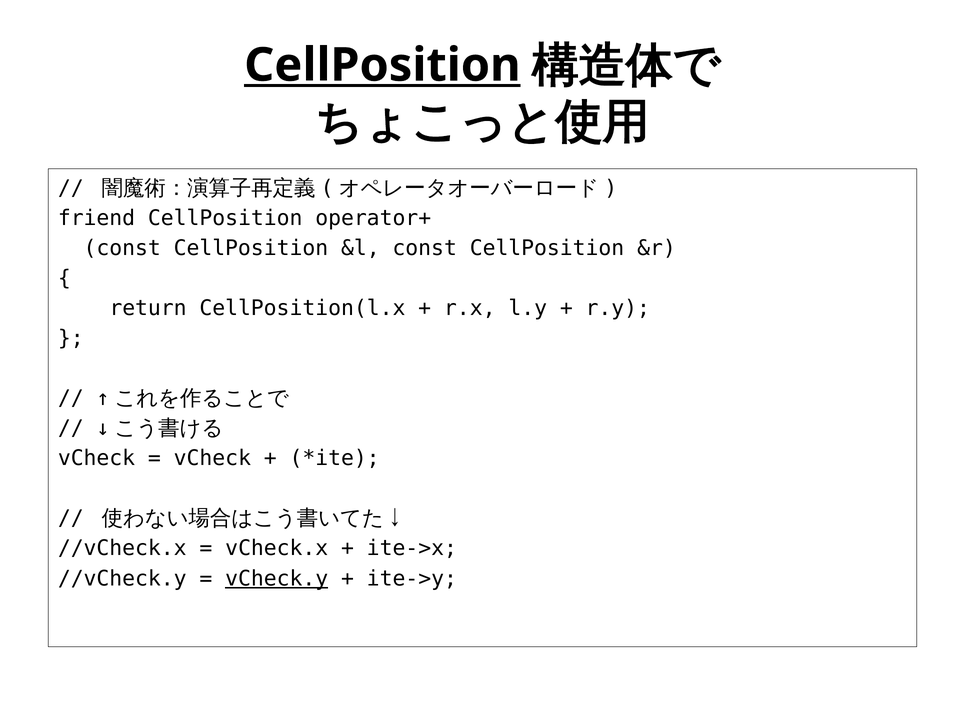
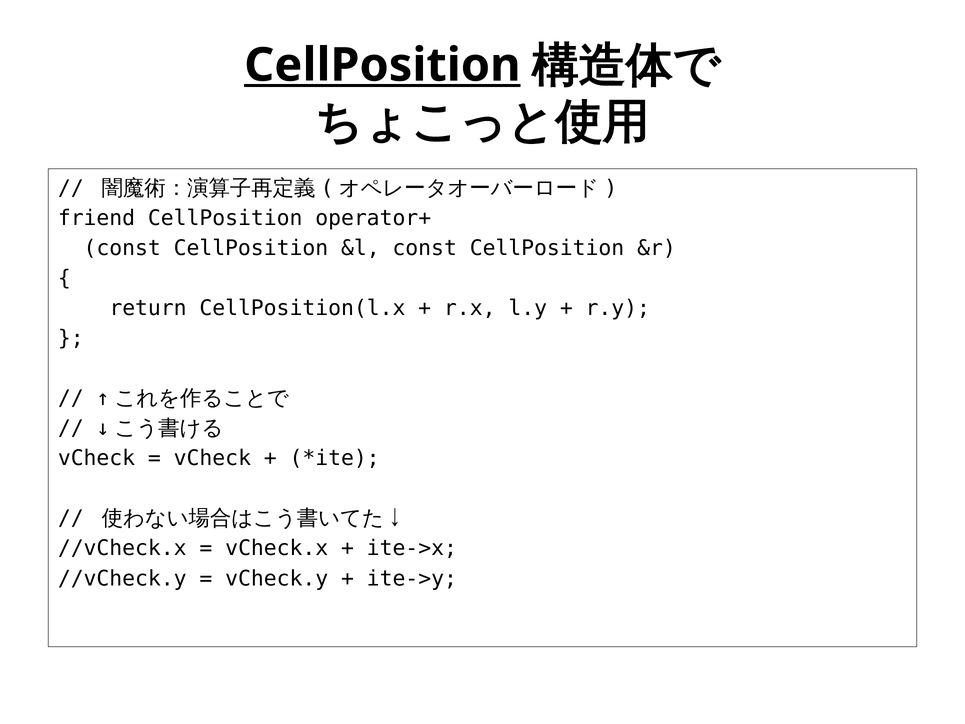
vCheck.y underline: present -> none (277, 578)
